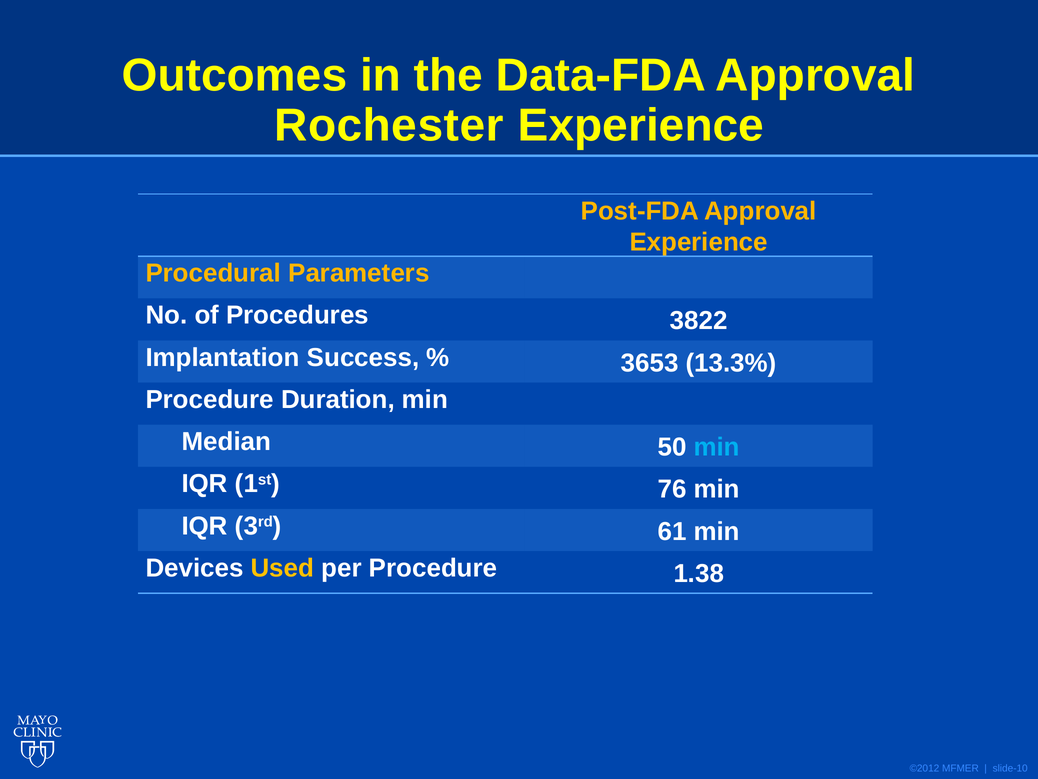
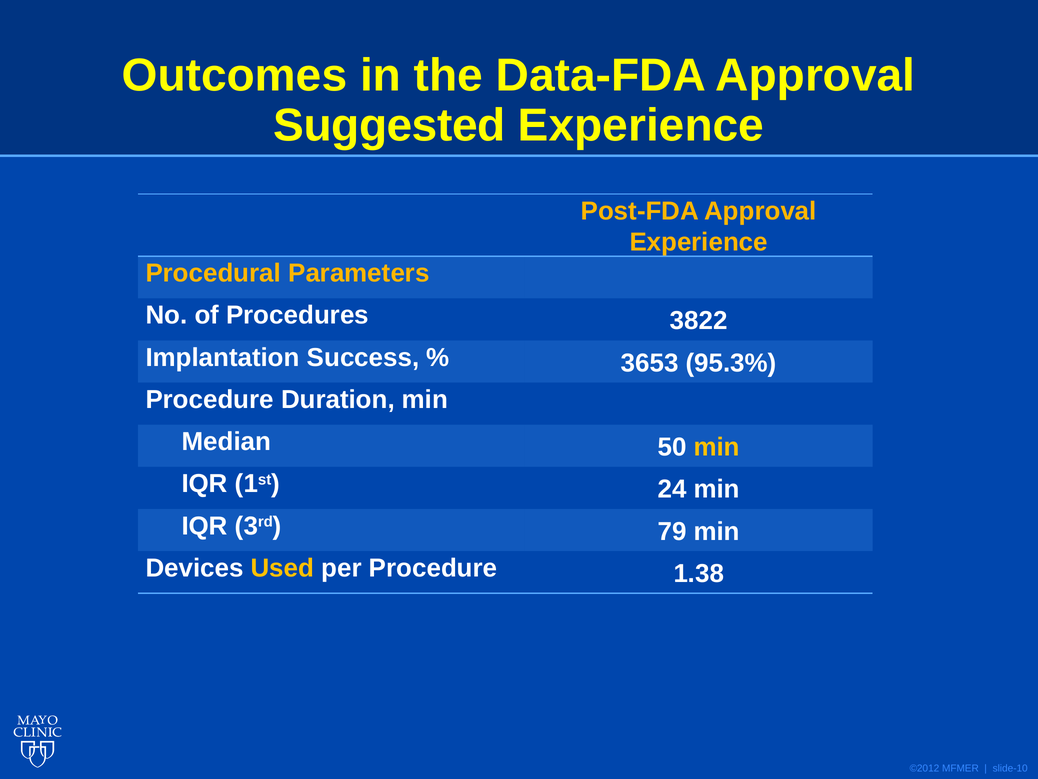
Rochester: Rochester -> Suggested (389, 125)
13.3%: 13.3% -> 95.3% (731, 363)
min colour: light blue -> yellow (717, 447)
76: 76 -> 24 (672, 489)
61: 61 -> 79 (672, 531)
